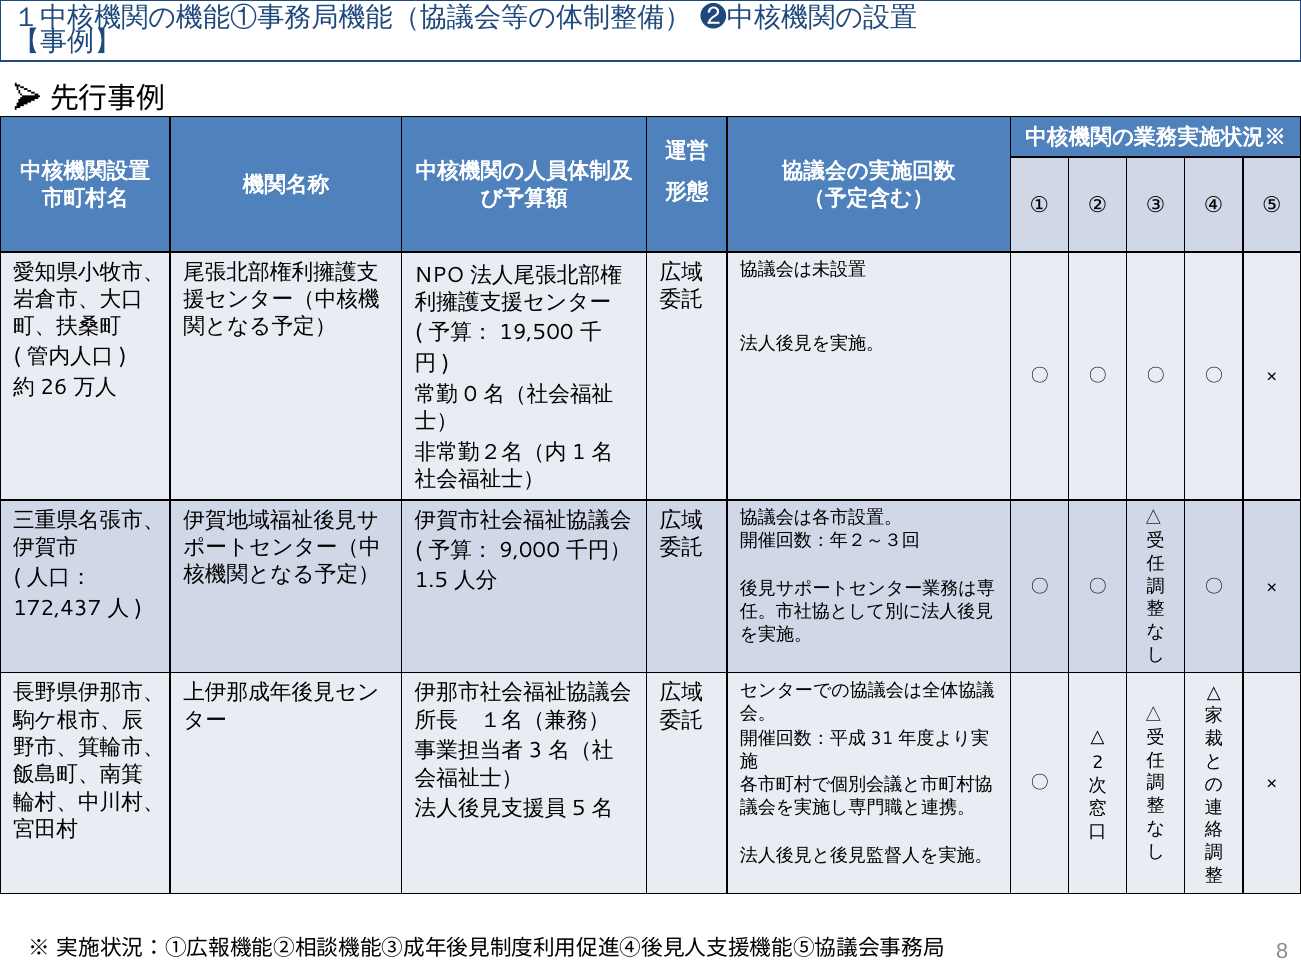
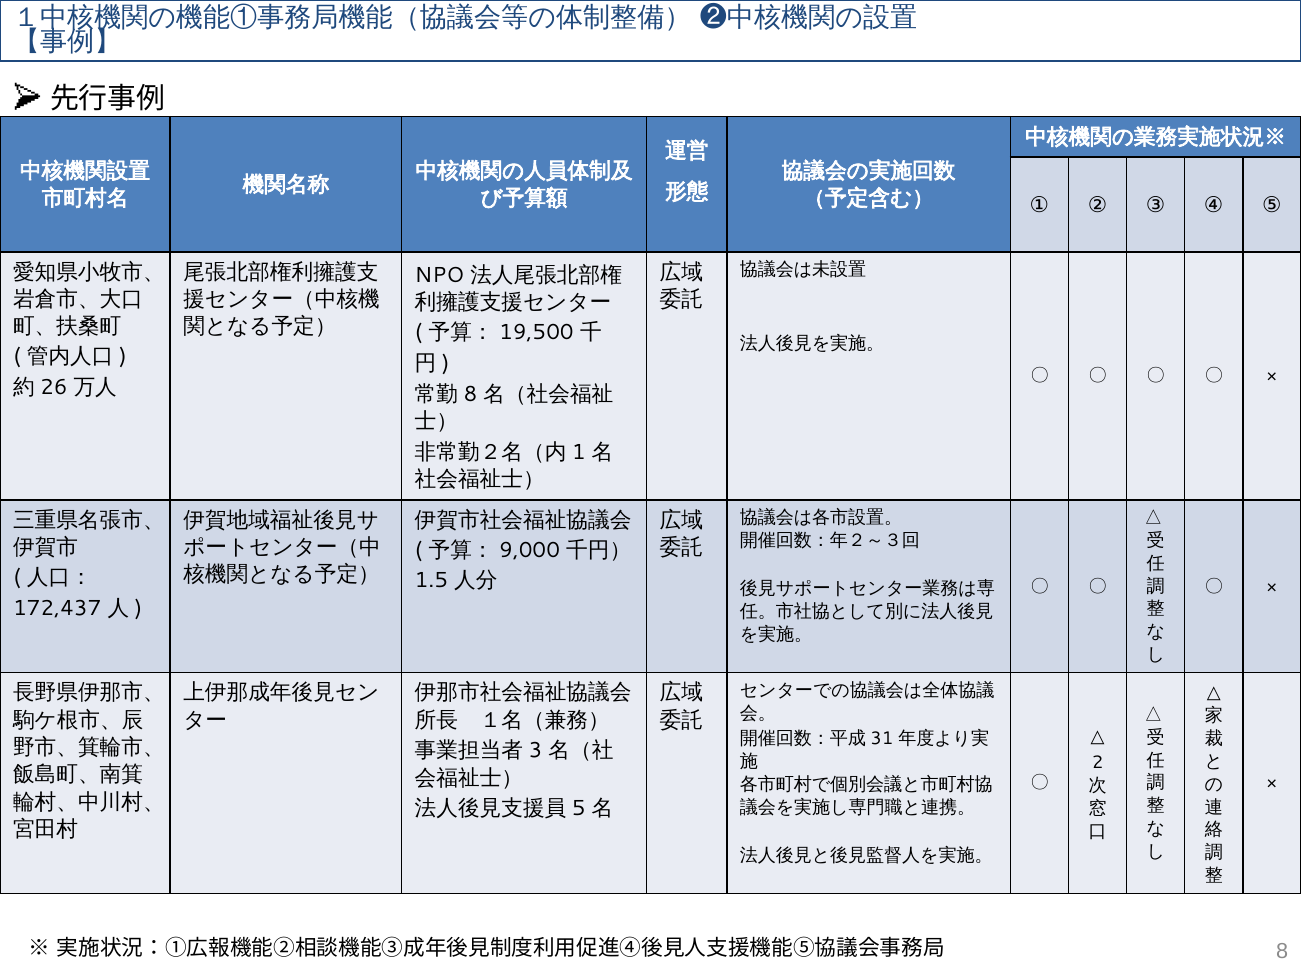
0: 0 -> 8 (470, 394)
